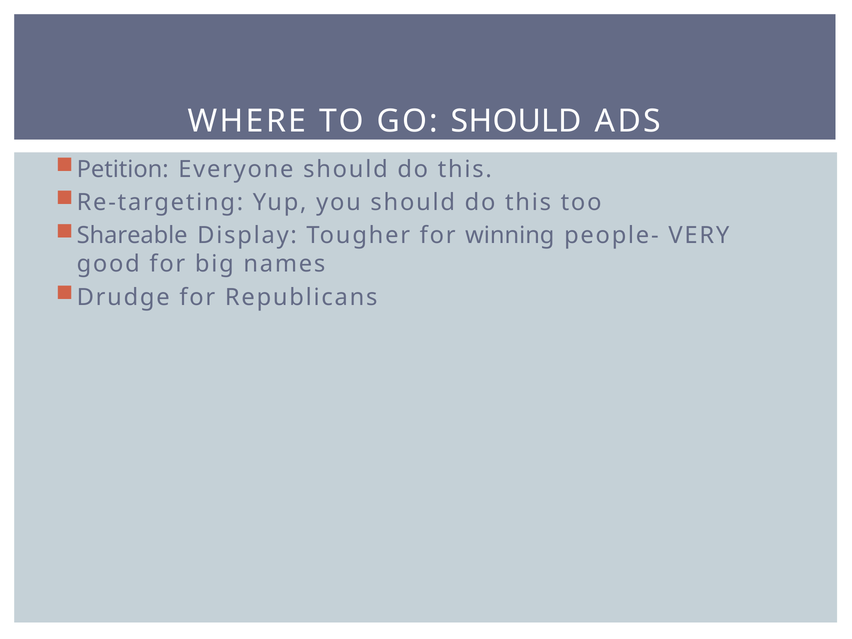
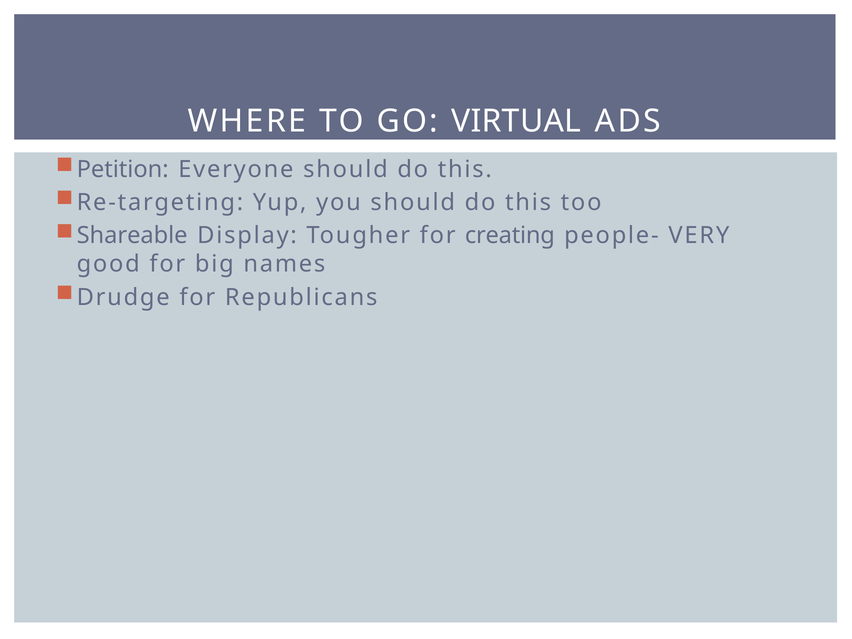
GO SHOULD: SHOULD -> VIRTUAL (516, 121)
winning: winning -> creating (510, 236)
